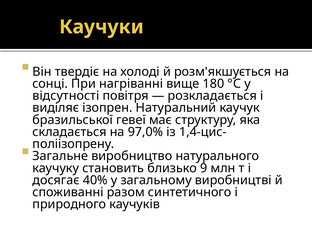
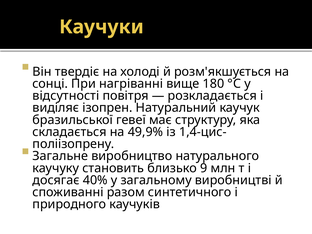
97,0%: 97,0% -> 49,9% (145, 132)
